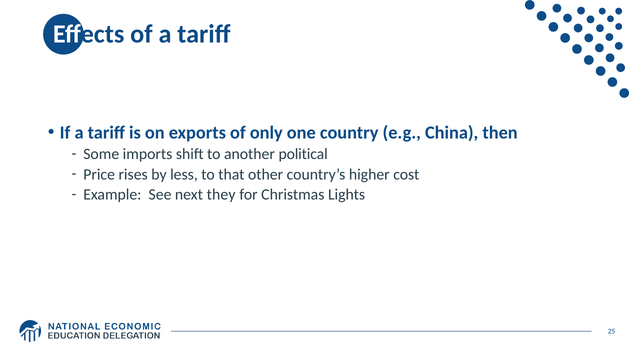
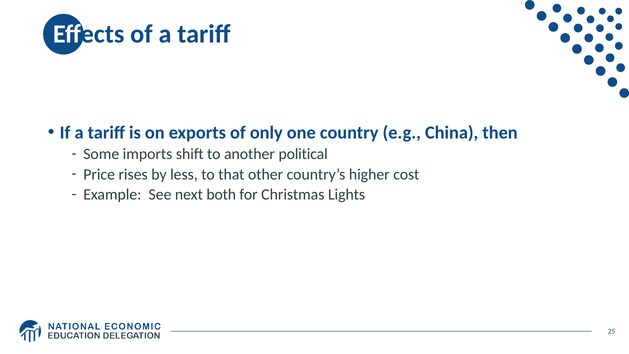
they: they -> both (221, 195)
